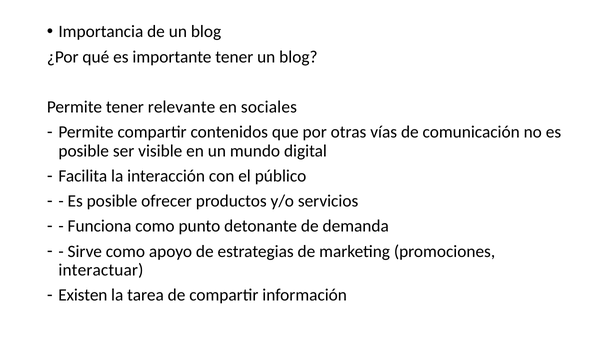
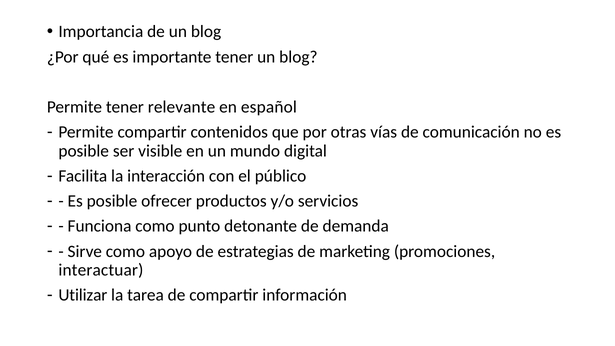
sociales: sociales -> español (269, 107)
Existen: Existen -> Utilizar (83, 295)
